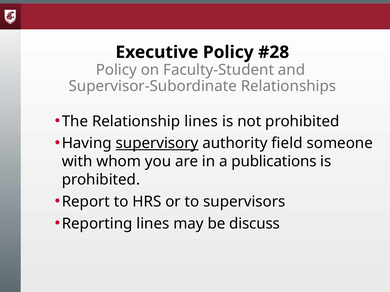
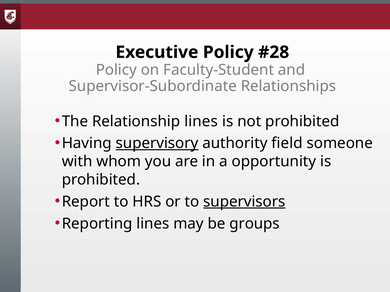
publications: publications -> opportunity (274, 162)
supervisors underline: none -> present (244, 202)
discuss: discuss -> groups (255, 224)
